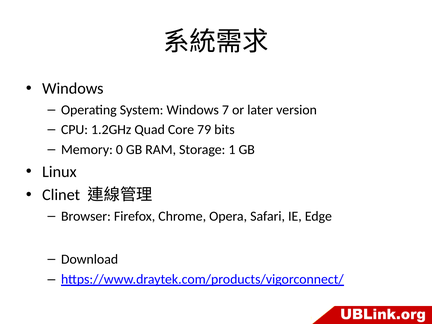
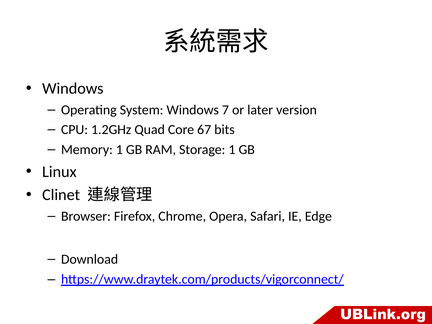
79: 79 -> 67 (204, 130)
Memory 0: 0 -> 1 (119, 150)
